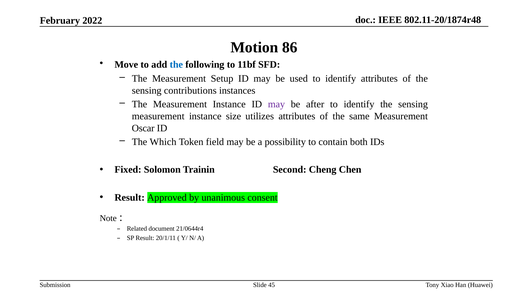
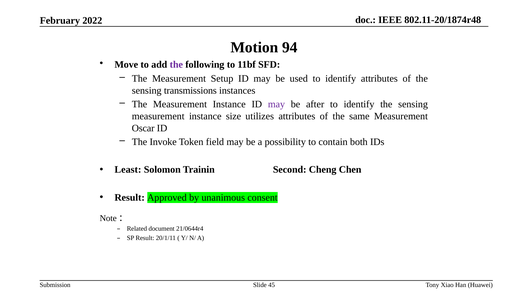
86: 86 -> 94 (290, 47)
the colour: blue -> purple (176, 65)
contributions: contributions -> transmissions (190, 90)
Which: Which -> Invoke (163, 142)
Fixed: Fixed -> Least (128, 170)
